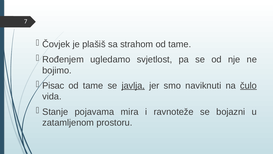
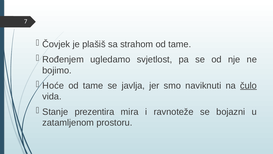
Pisac: Pisac -> Hoće (53, 85)
javlja underline: present -> none (133, 85)
pojavama: pojavama -> prezentira (95, 111)
